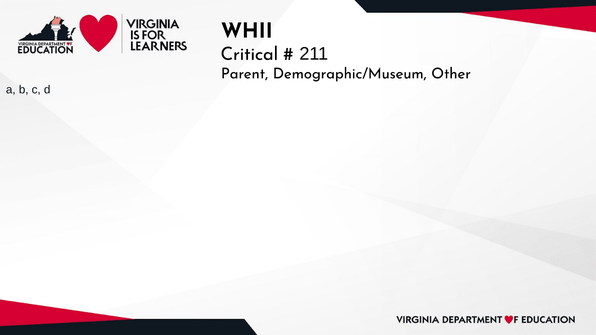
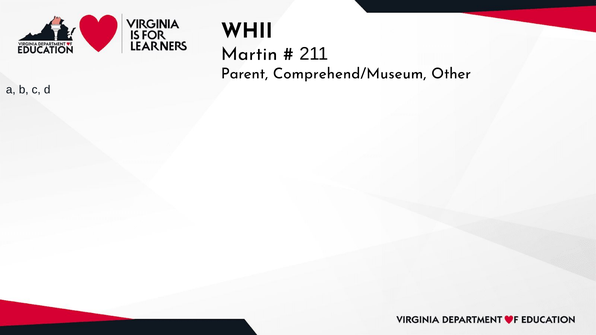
Critical: Critical -> Martin (249, 54)
Demographic/Museum: Demographic/Museum -> Comprehend/Museum (350, 74)
